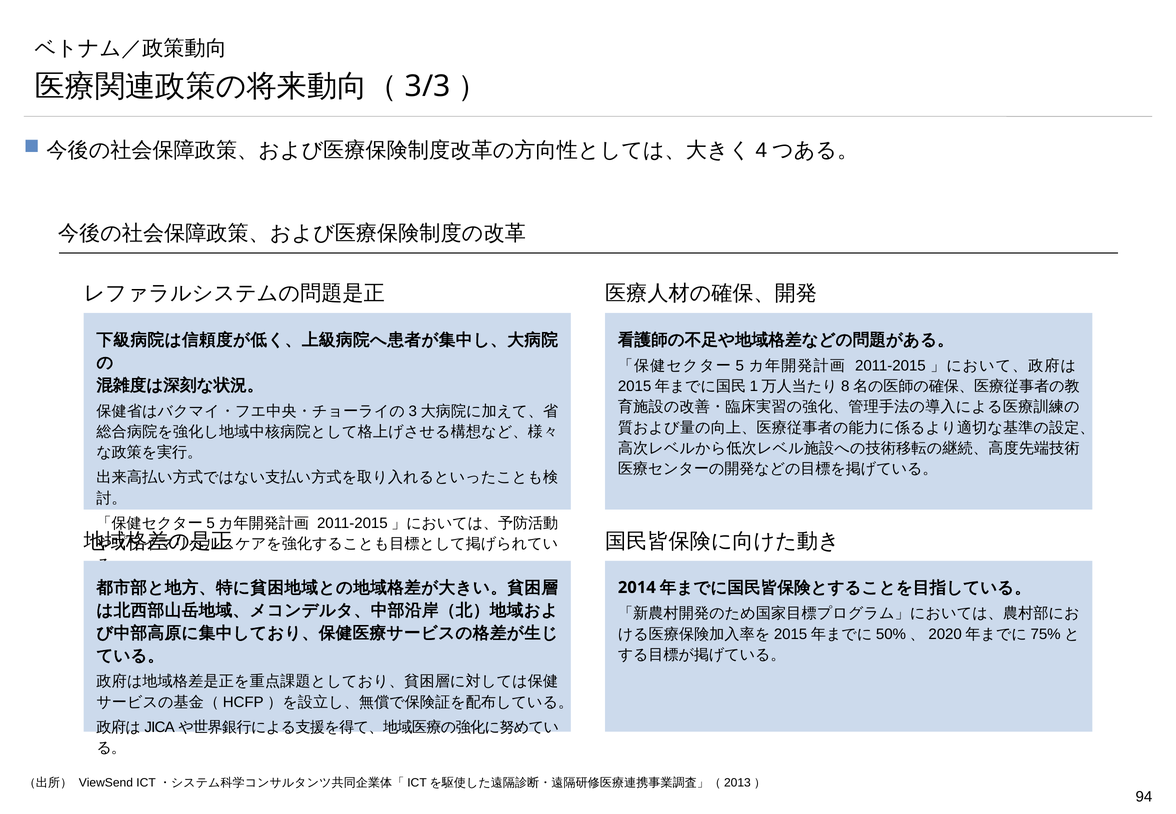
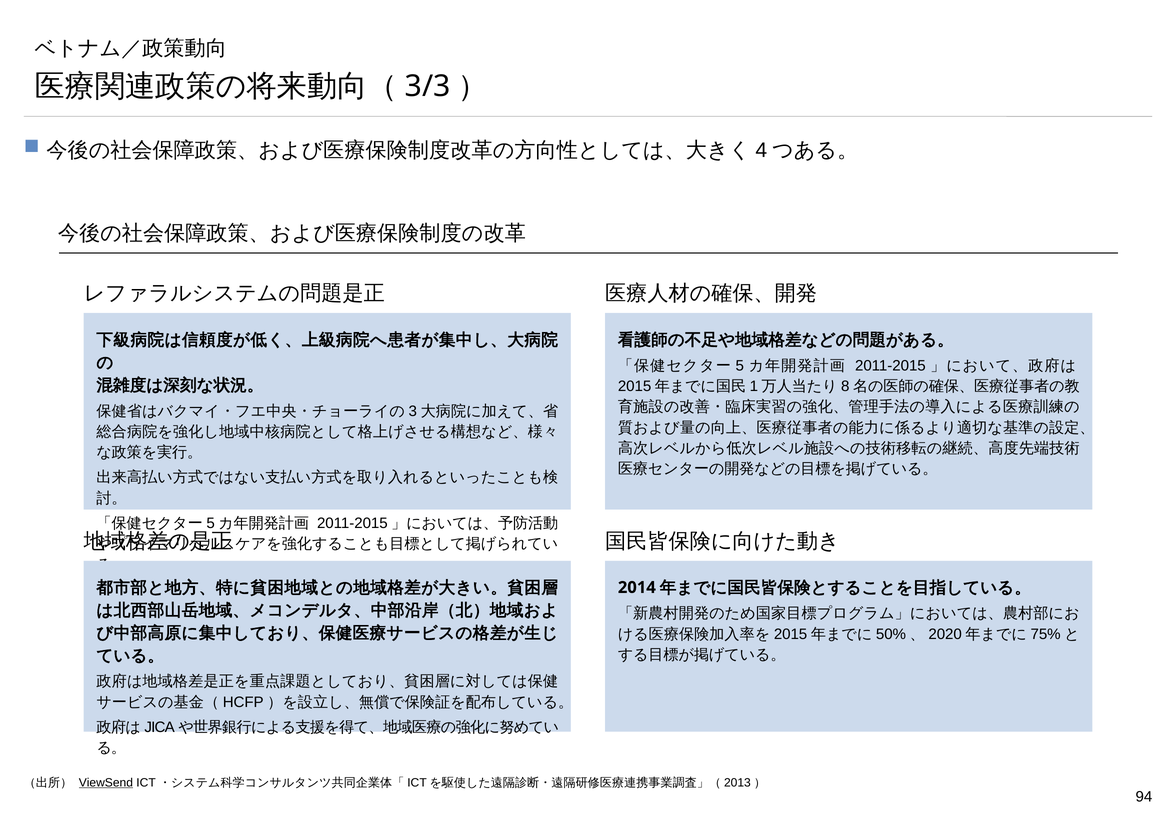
ViewSend underline: none -> present (106, 783)
